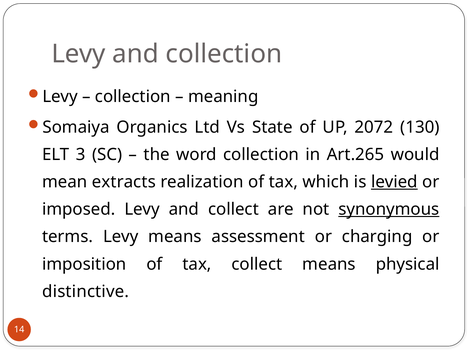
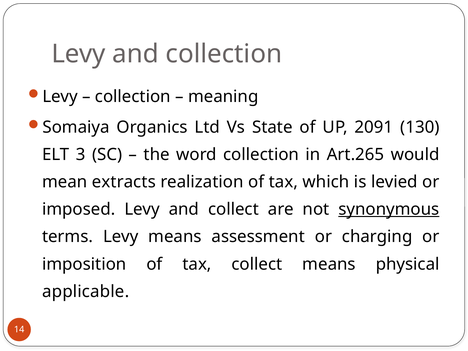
2072: 2072 -> 2091 (374, 127)
levied underline: present -> none (394, 182)
distinctive: distinctive -> applicable (86, 291)
